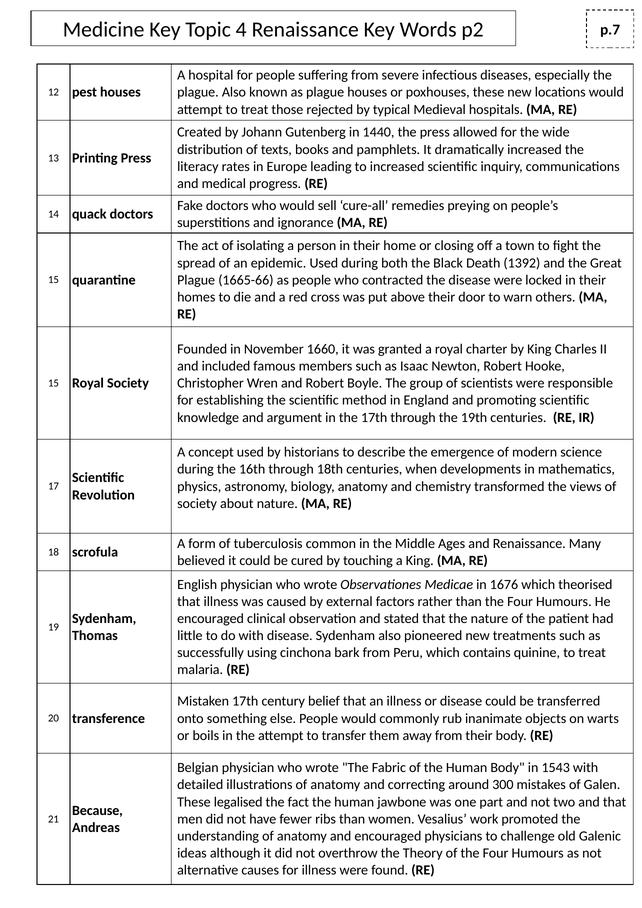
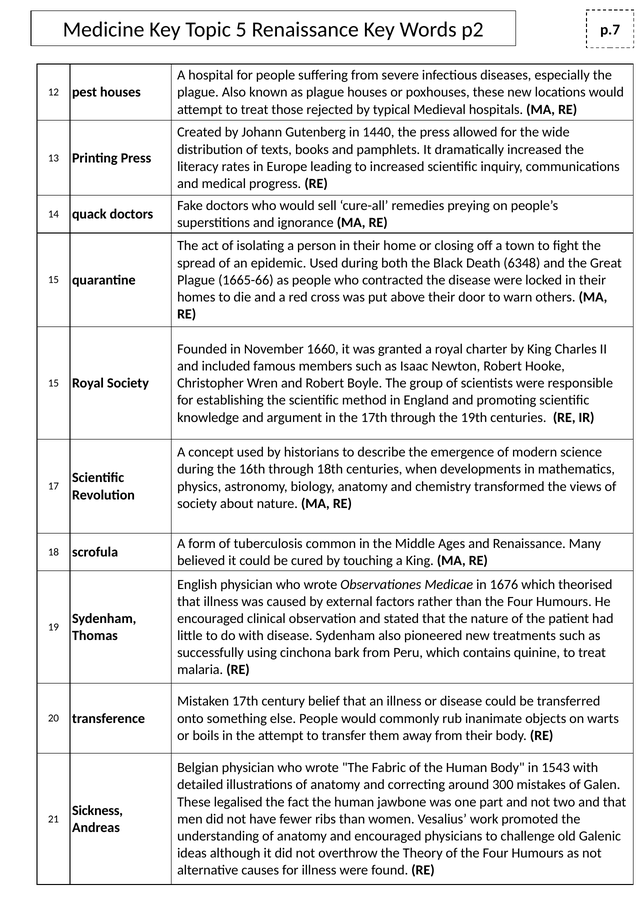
4: 4 -> 5 (241, 30)
1392: 1392 -> 6348 (522, 263)
Because: Because -> Sickness (97, 810)
